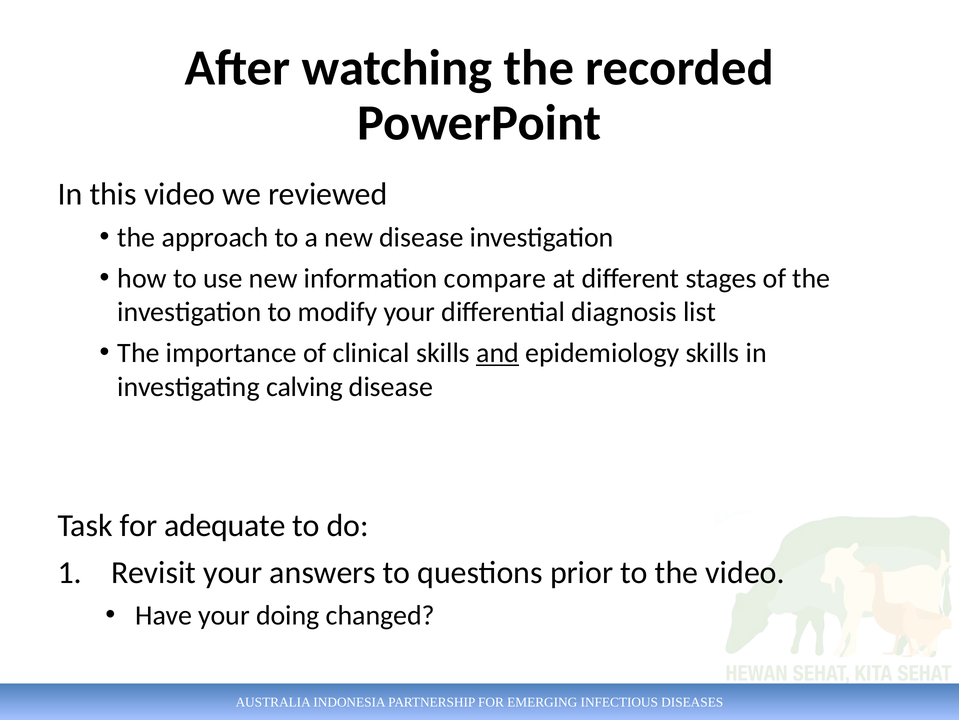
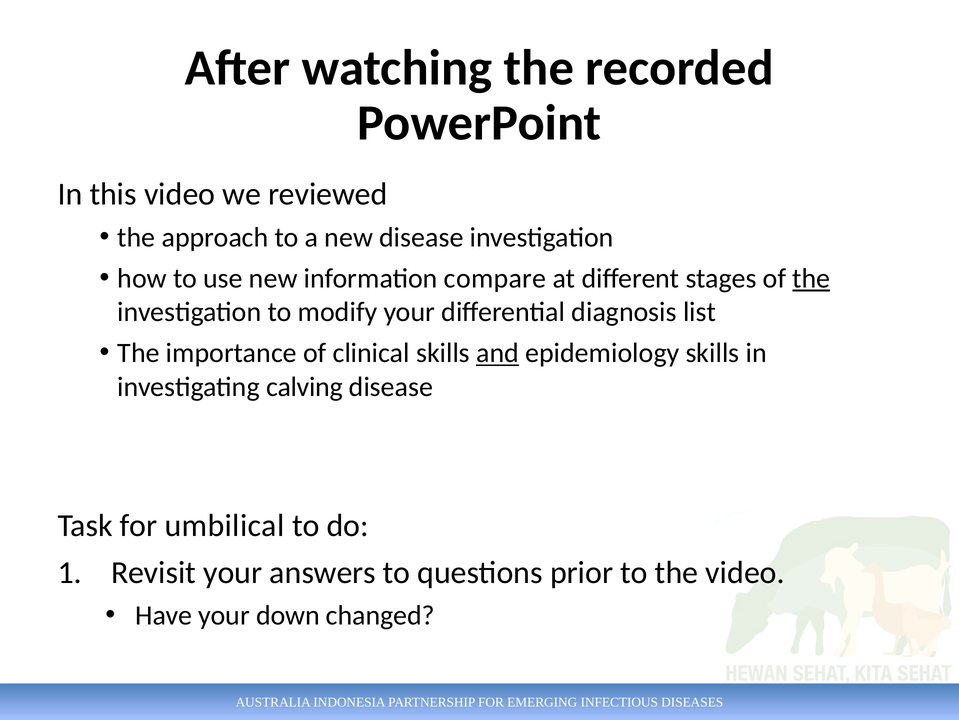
the underline: none -> present (811, 278)
adequate: adequate -> umbilical (225, 525)
doing: doing -> down (288, 615)
